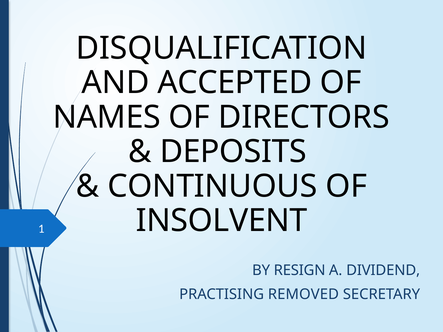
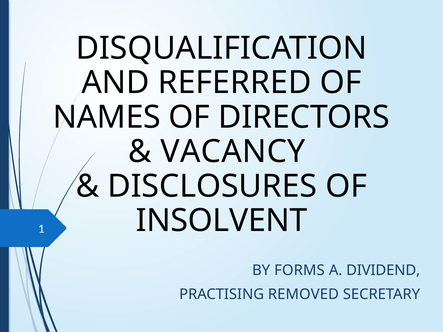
ACCEPTED: ACCEPTED -> REFERRED (235, 83)
DEPOSITS: DEPOSITS -> VACANCY (233, 152)
CONTINUOUS: CONTINUOUS -> DISCLOSURES (212, 186)
RESIGN: RESIGN -> FORMS (299, 271)
